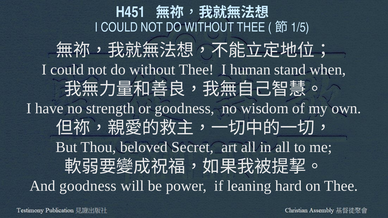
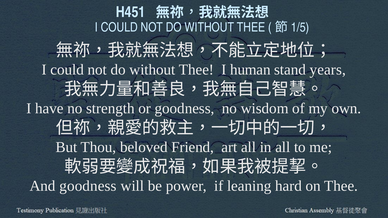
when: when -> years (328, 70)
Secret: Secret -> Friend (193, 147)
